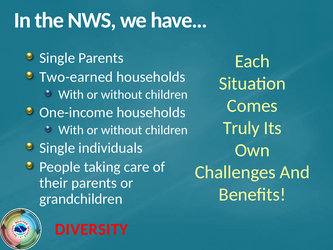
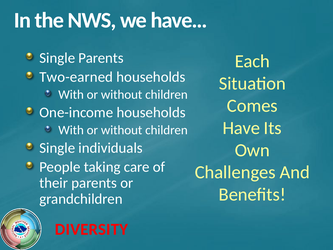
Truly: Truly -> Have (241, 128)
